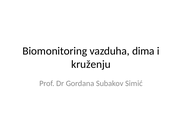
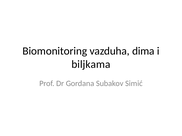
kruženju: kruženju -> biljkama (91, 64)
